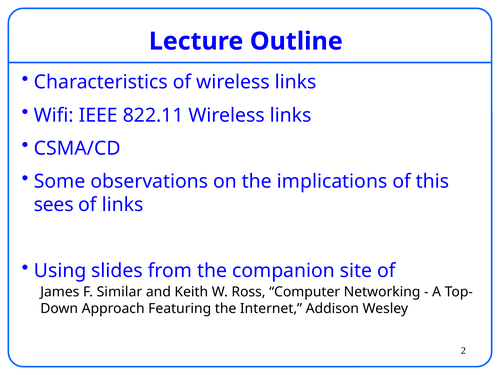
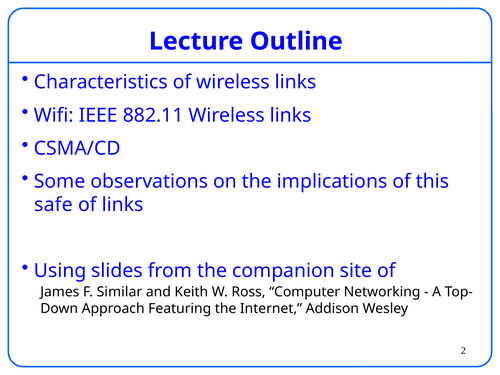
822.11: 822.11 -> 882.11 (153, 115)
sees: sees -> safe (53, 205)
